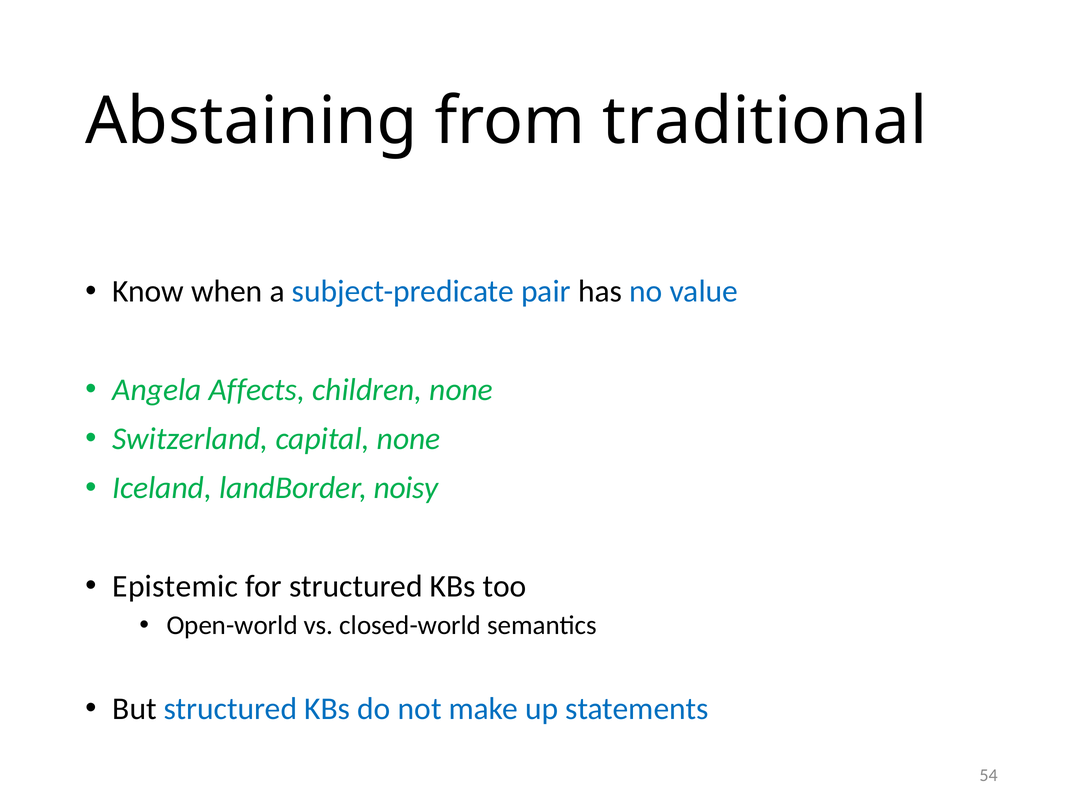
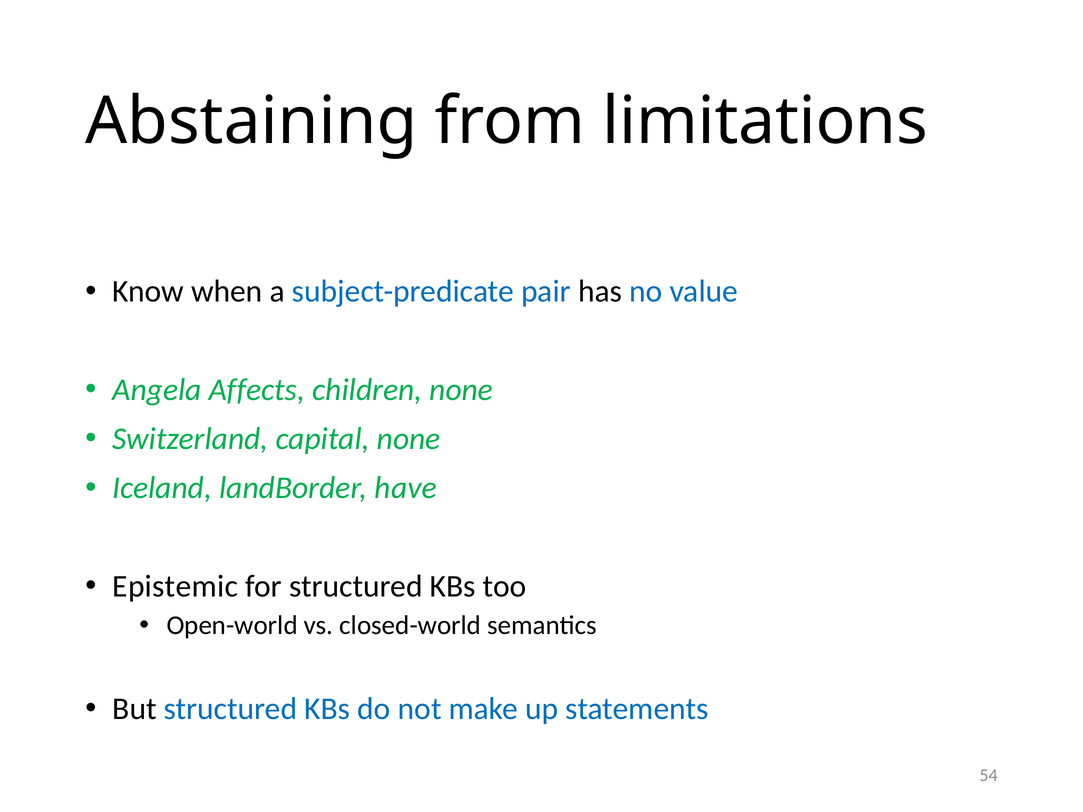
traditional: traditional -> limitations (765, 121)
noisy: noisy -> have (406, 488)
